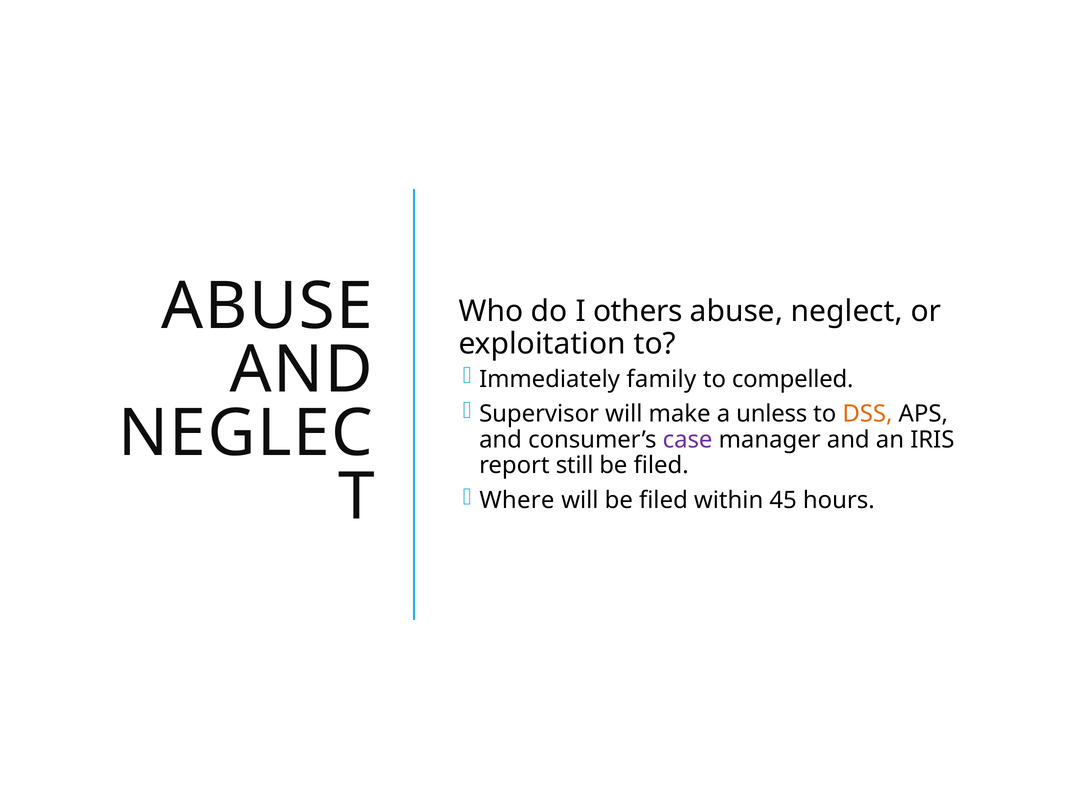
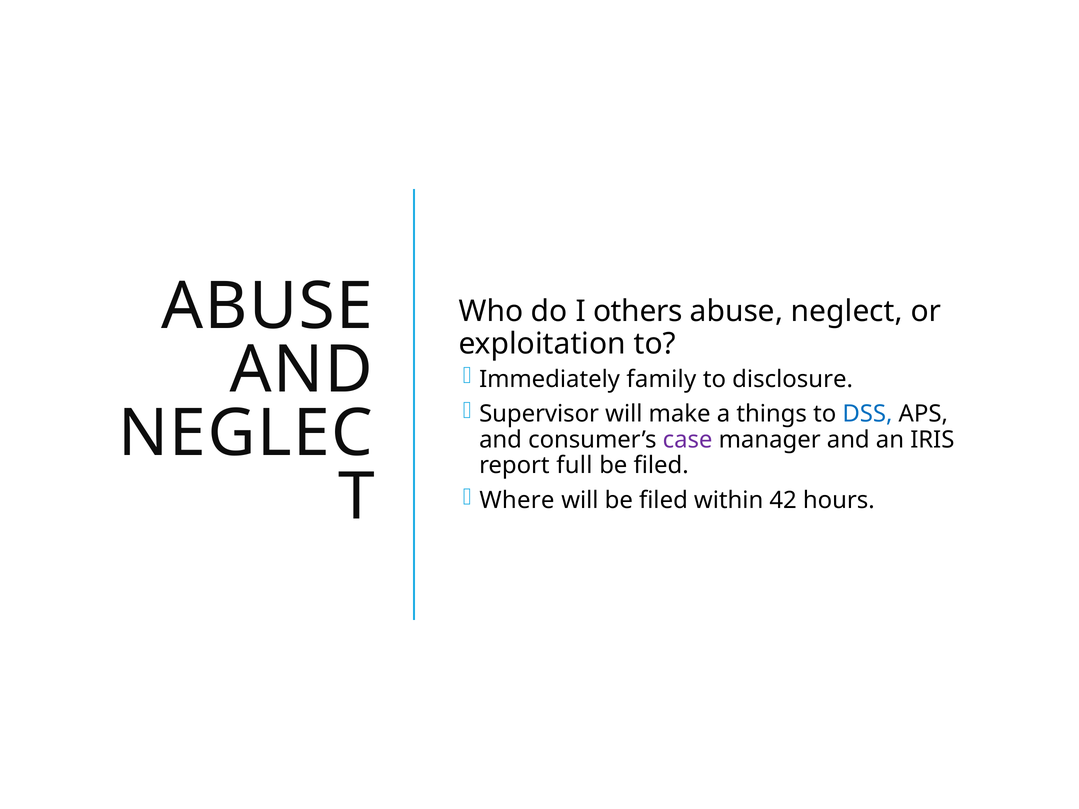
compelled: compelled -> disclosure (793, 379)
unless: unless -> things (772, 414)
DSS colour: orange -> blue (867, 414)
still: still -> full (574, 466)
45: 45 -> 42 (783, 501)
